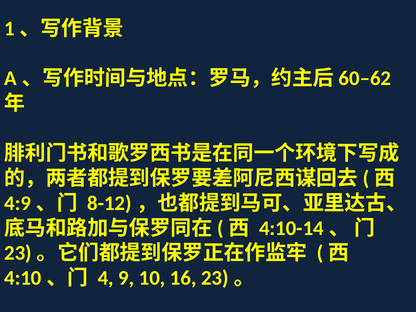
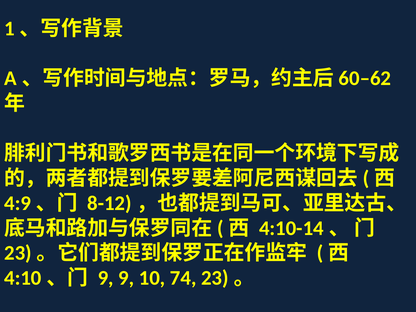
4: 4 -> 9 (106, 278)
16: 16 -> 74 (183, 278)
